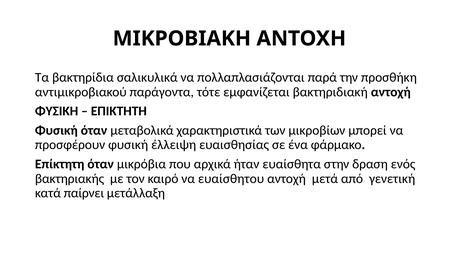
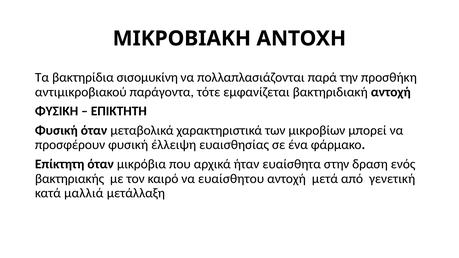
σαλικυλικά: σαλικυλικά -> σισομυκίνη (147, 78)
παίρνει: παίρνει -> μαλλιά (84, 193)
